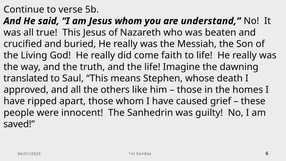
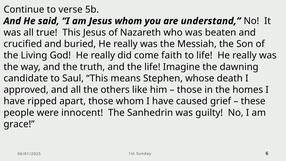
translated: translated -> candidate (26, 78)
saved: saved -> grace (19, 124)
